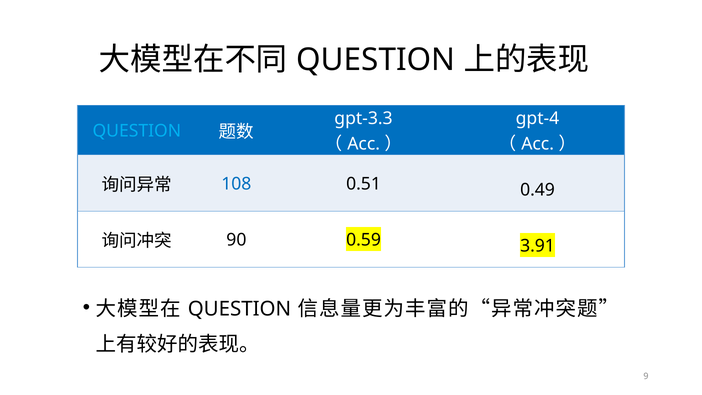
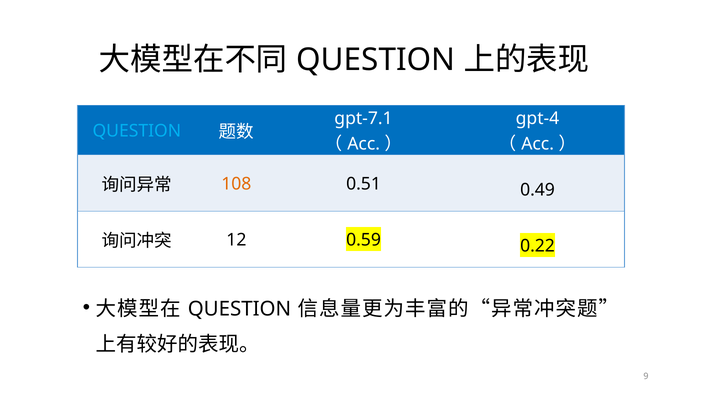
gpt-3.3: gpt-3.3 -> gpt-7.1 (363, 118)
108 colour: blue -> orange (236, 184)
90: 90 -> 12 (236, 240)
3.91: 3.91 -> 0.22 (538, 246)
